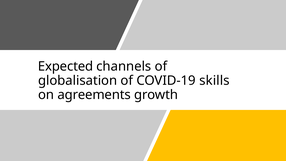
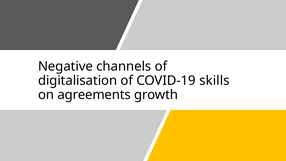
Expected: Expected -> Negative (65, 66)
globalisation: globalisation -> digitalisation (78, 80)
